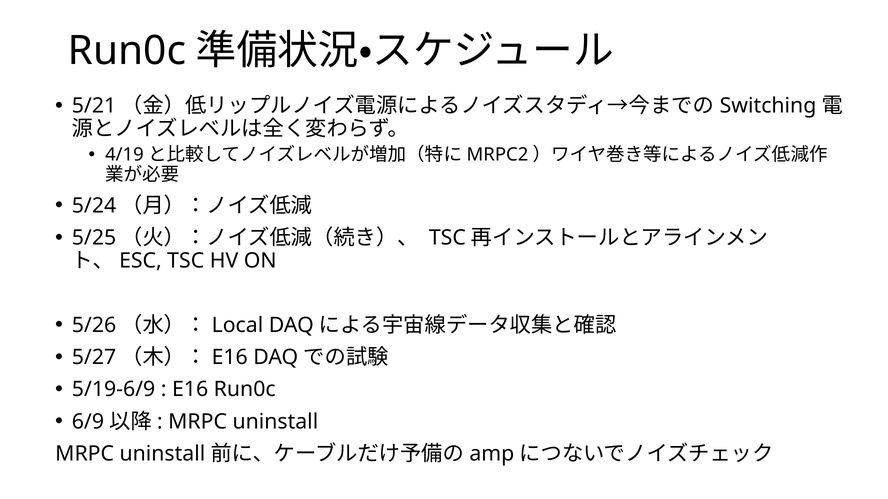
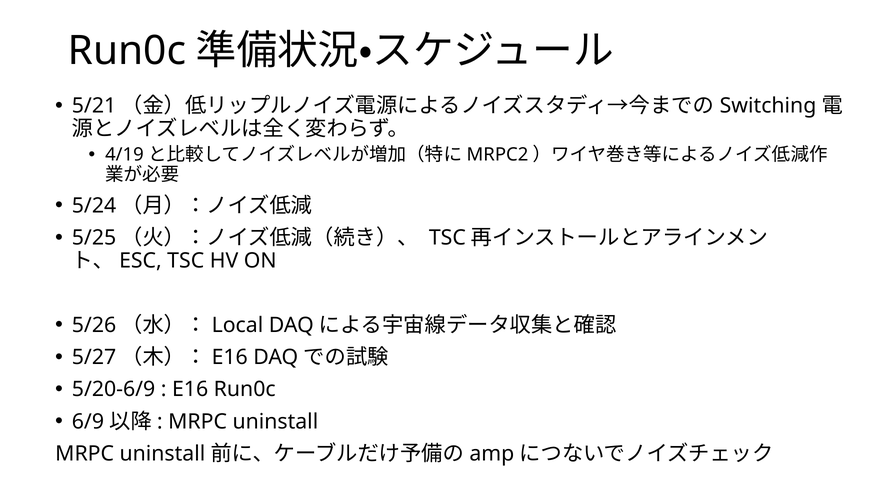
5/19-6/9: 5/19-6/9 -> 5/20-6/9 (114, 390)
